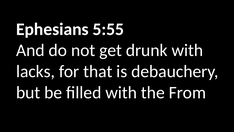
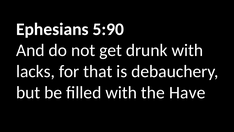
5:55: 5:55 -> 5:90 (108, 29)
From: From -> Have (187, 92)
